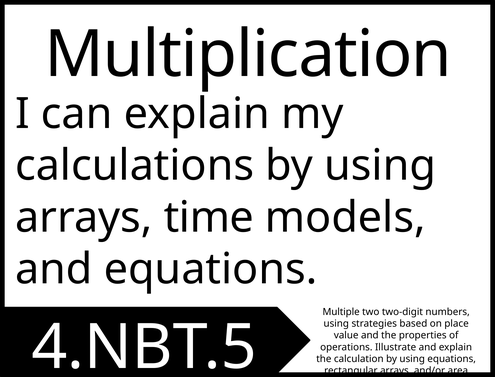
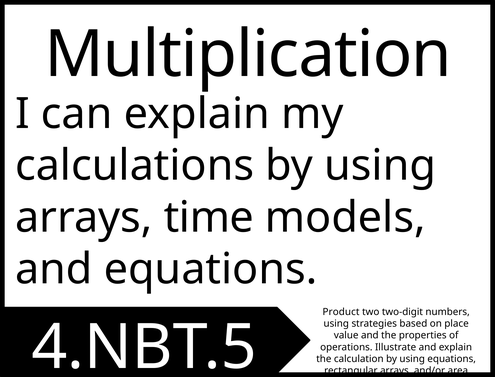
Multiple: Multiple -> Product (341, 312)
